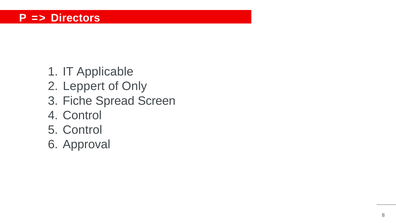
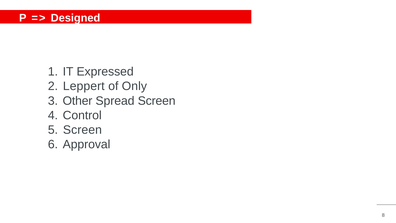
Directors: Directors -> Designed (75, 18)
Applicable: Applicable -> Expressed (105, 72)
Fiche: Fiche -> Other (78, 101)
Control: Control -> Screen (82, 130)
